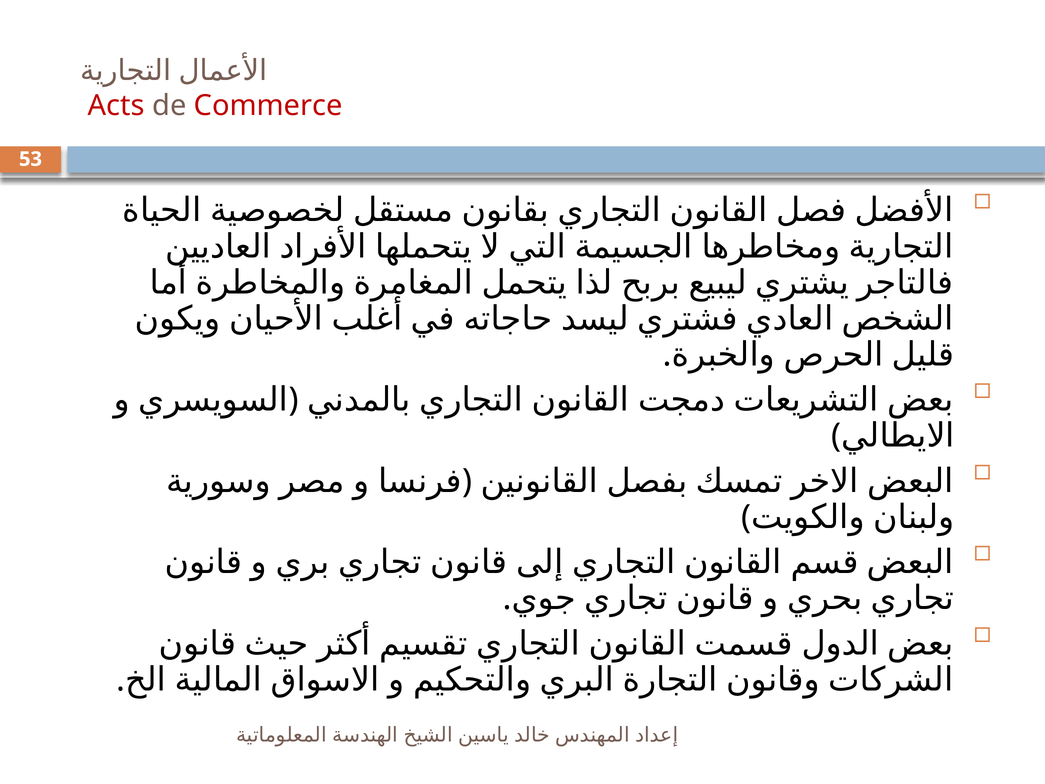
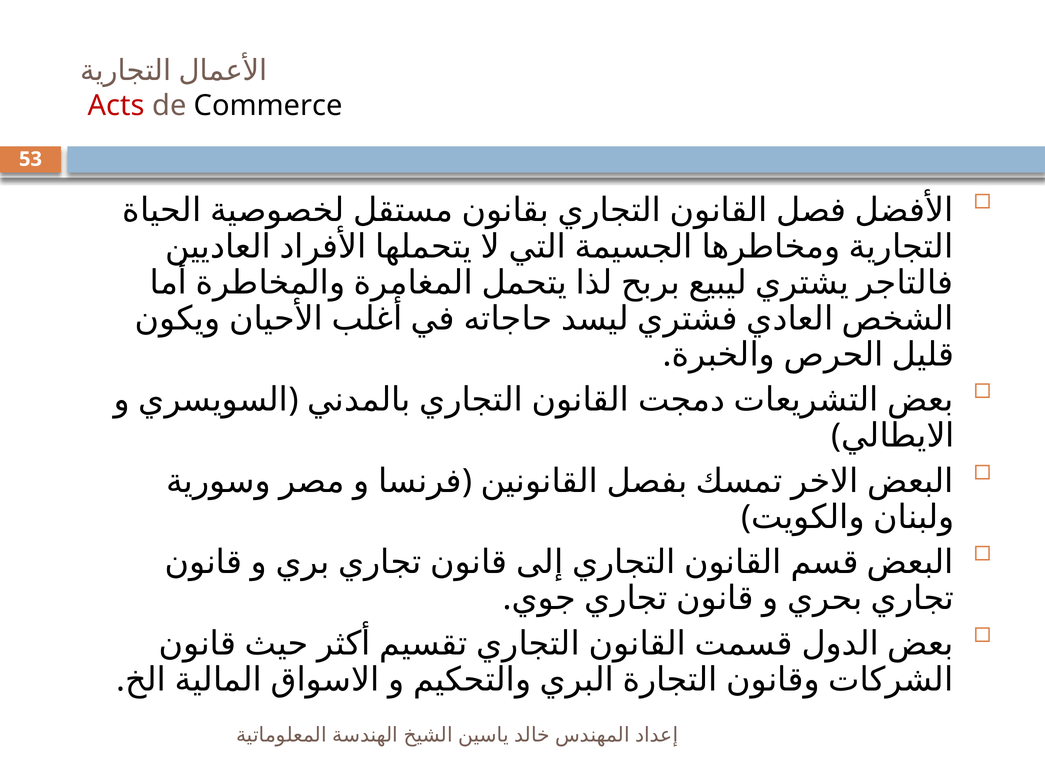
Commerce colour: red -> black (268, 106)
